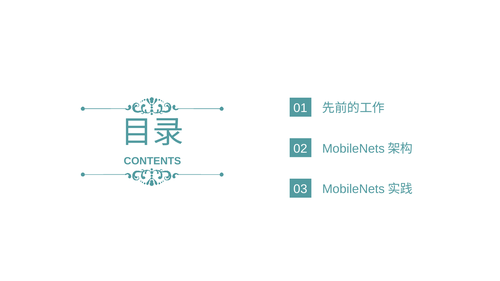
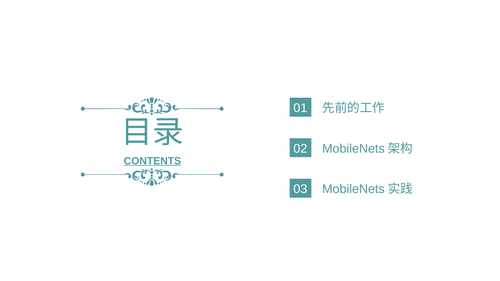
CONTENTS underline: none -> present (152, 161)
